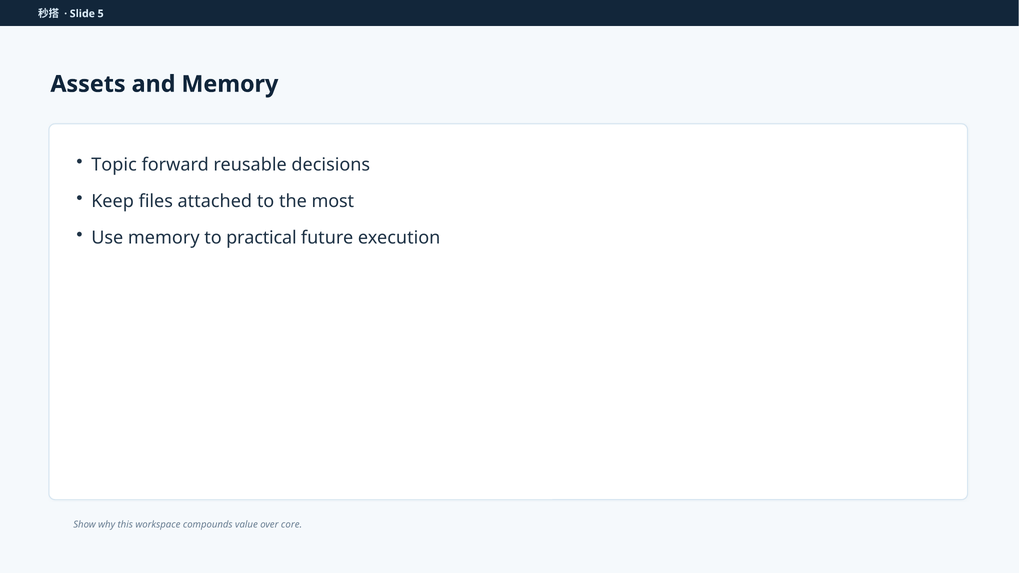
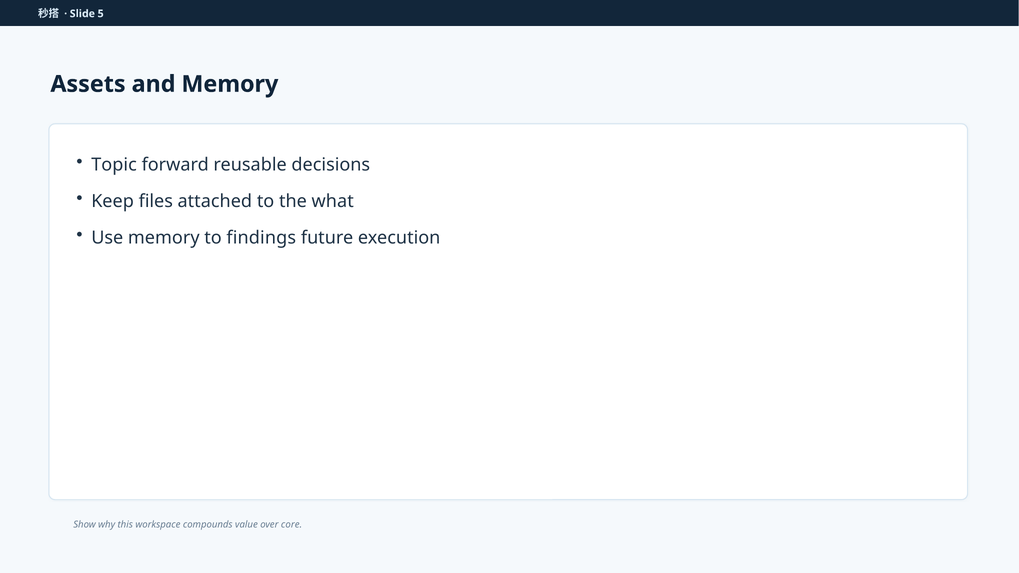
most: most -> what (333, 201)
practical: practical -> findings (261, 238)
